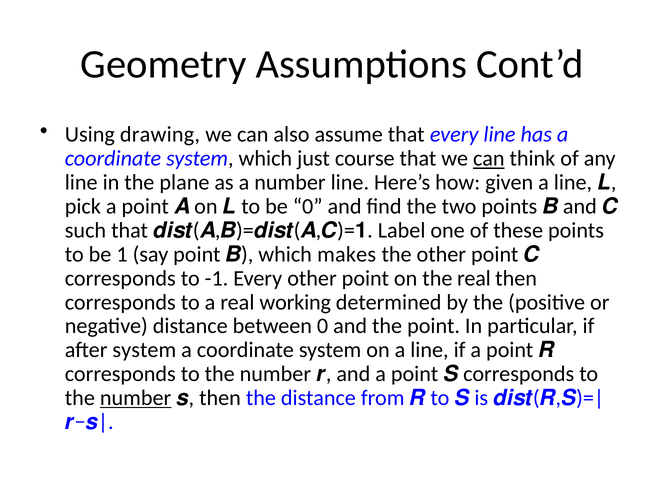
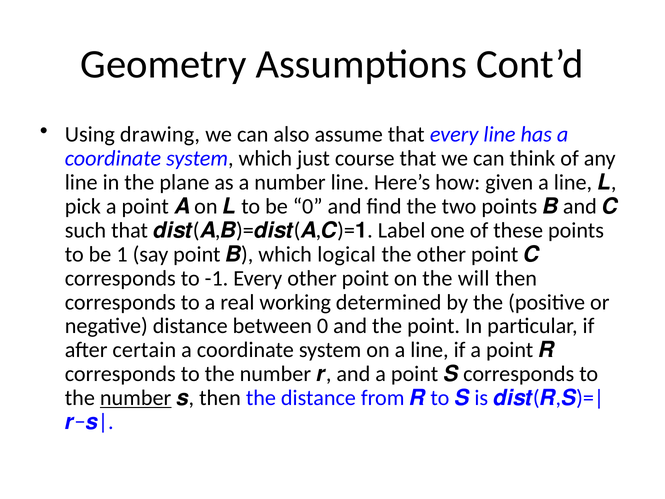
can underline: present -> none (489, 158)
makes: makes -> logical (347, 254)
the real: real -> will (474, 278)
after system: system -> certain (144, 350)
